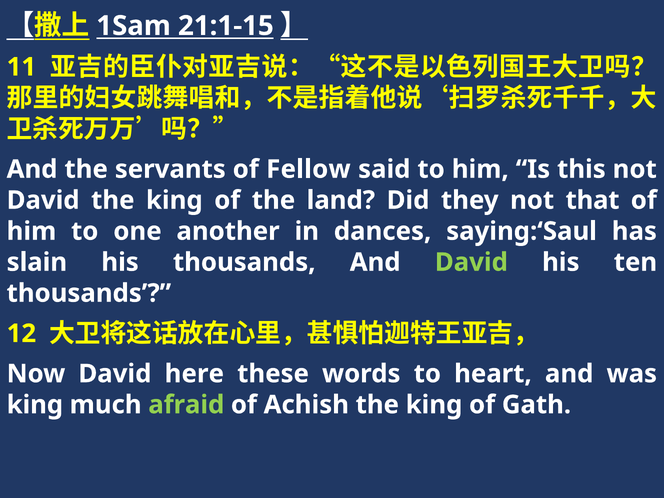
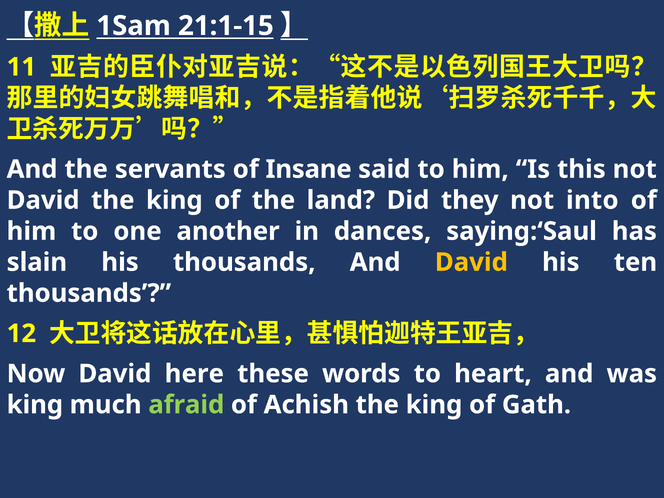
Fellow: Fellow -> Insane (309, 169)
that: that -> into (592, 200)
David colour: light green -> yellow (471, 262)
